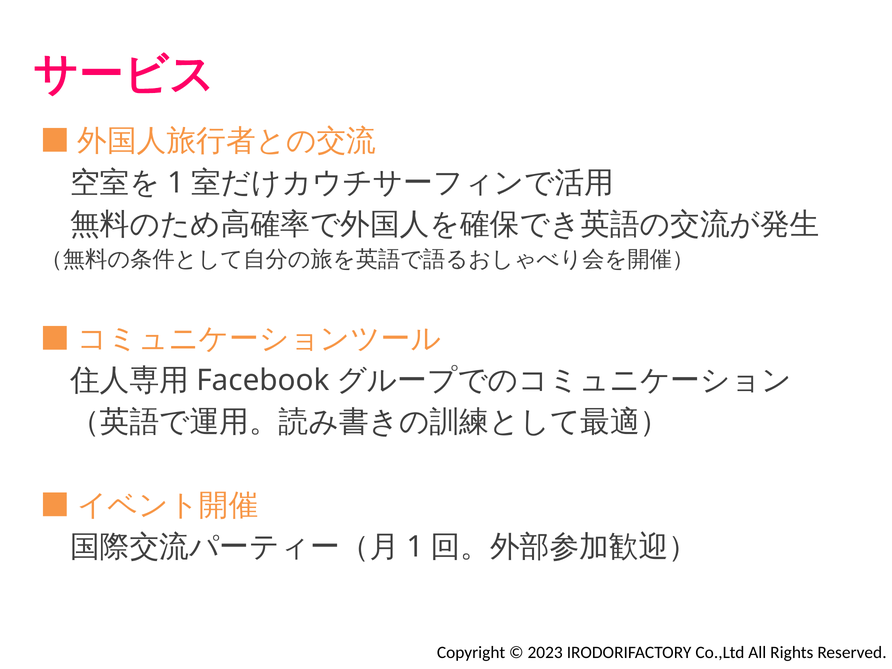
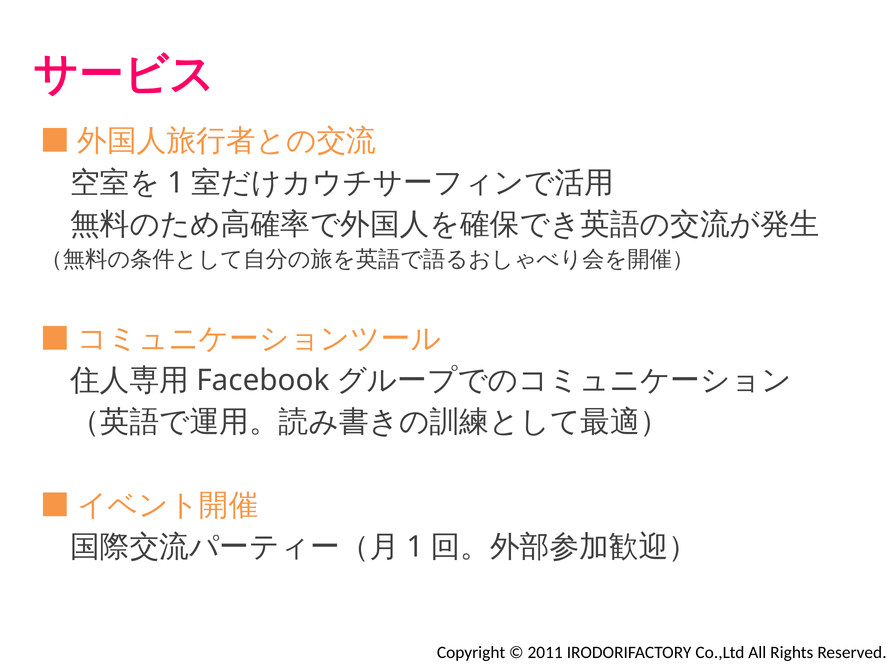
2023: 2023 -> 2011 (545, 653)
